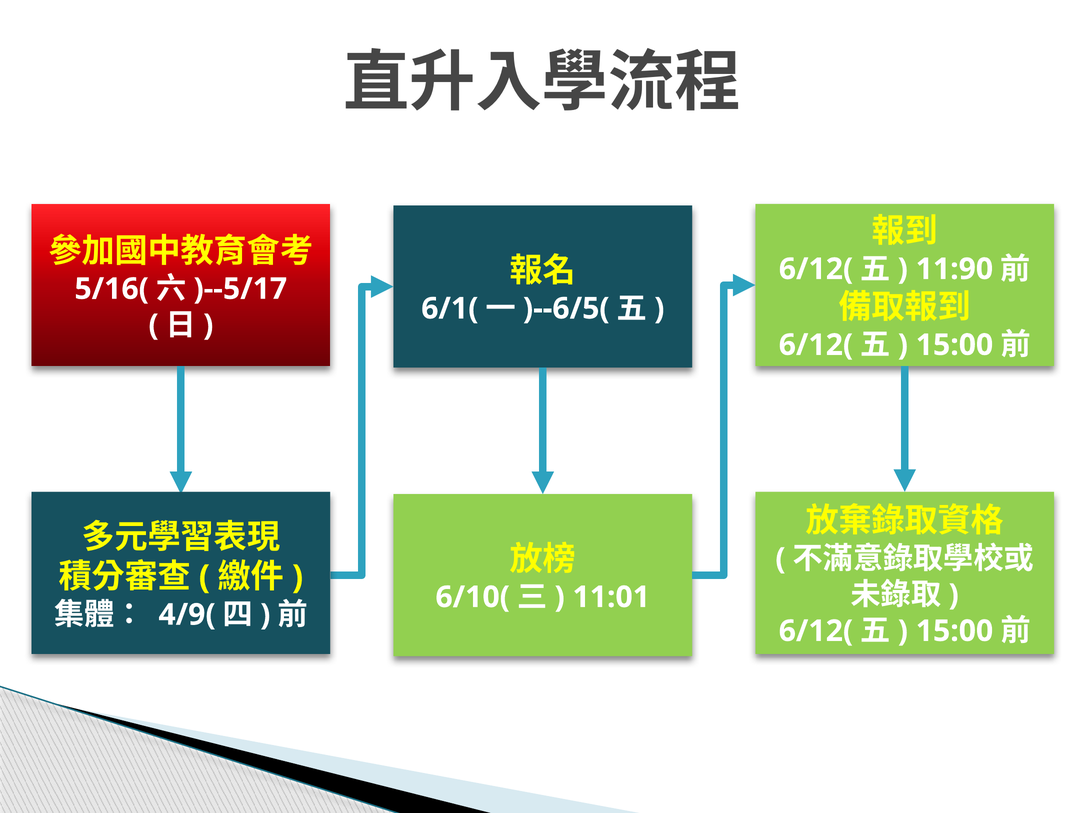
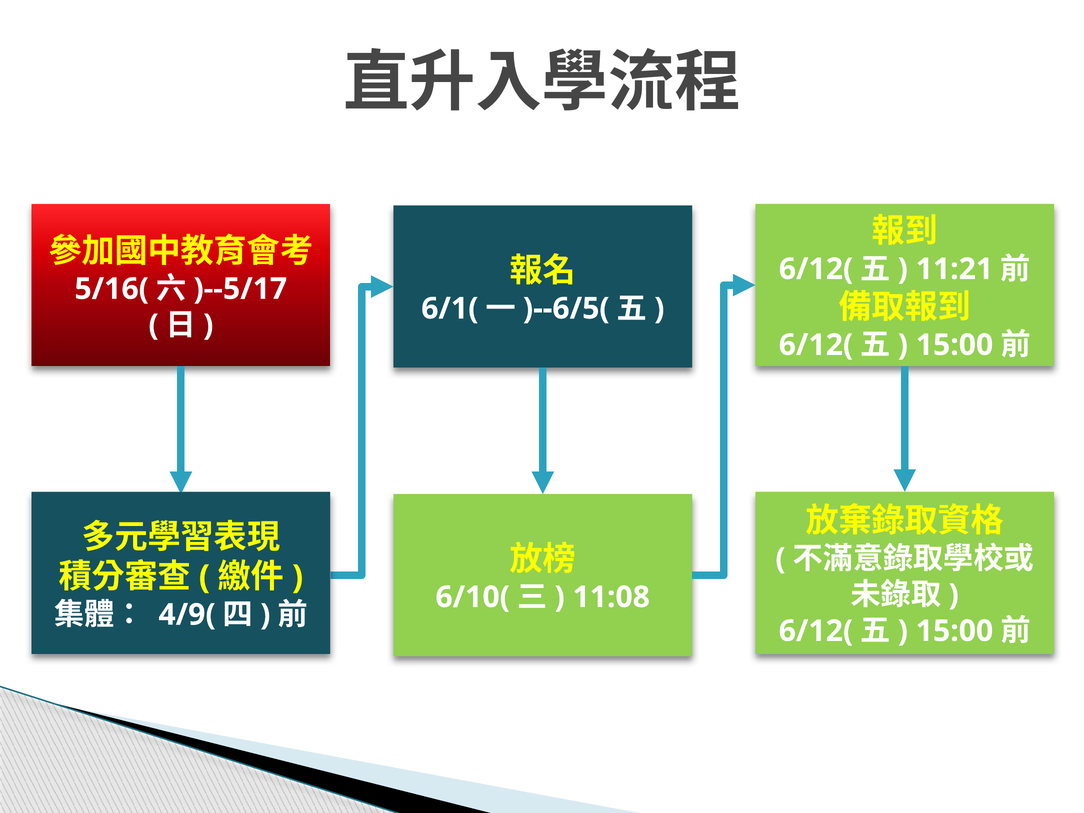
11:90: 11:90 -> 11:21 (954, 269)
11:01: 11:01 -> 11:08 (611, 597)
